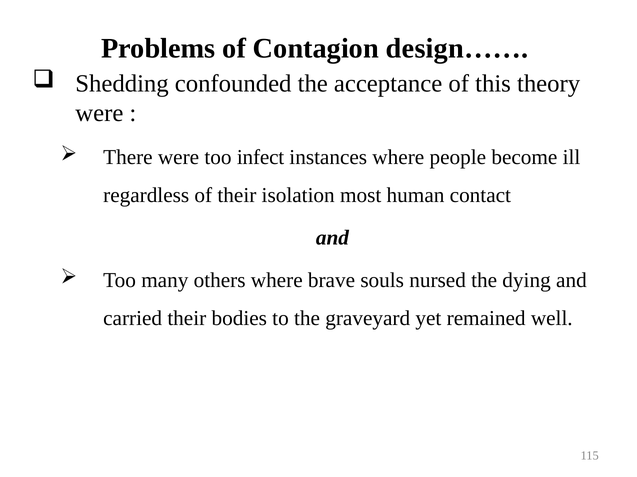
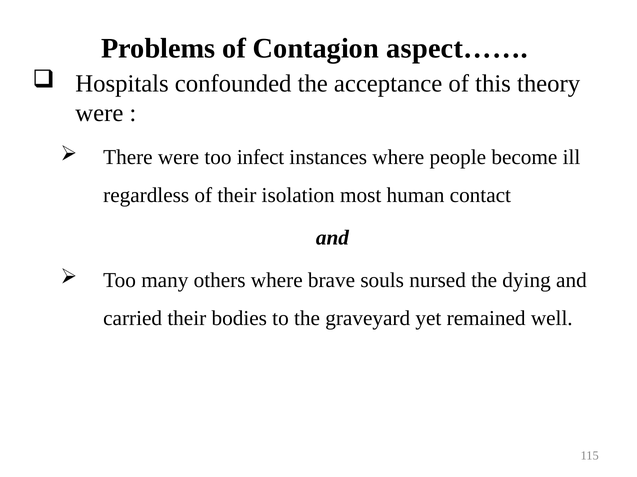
design……: design…… -> aspect…… (457, 49)
Shedding: Shedding -> Hospitals (122, 83)
